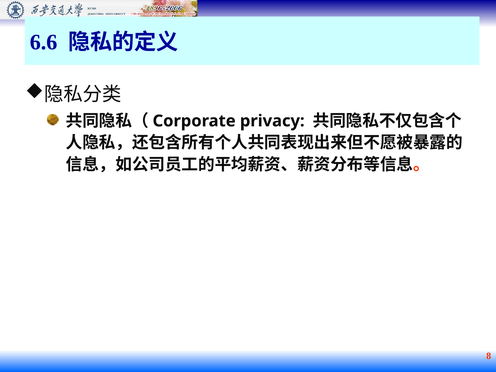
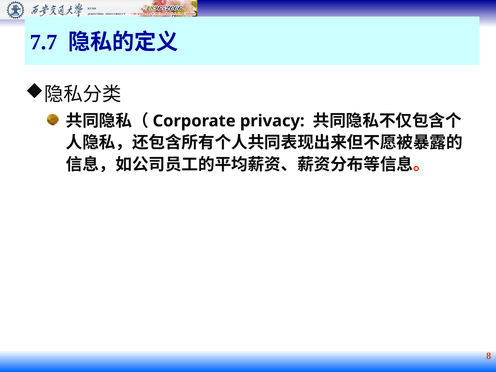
6.6: 6.6 -> 7.7 (44, 42)
